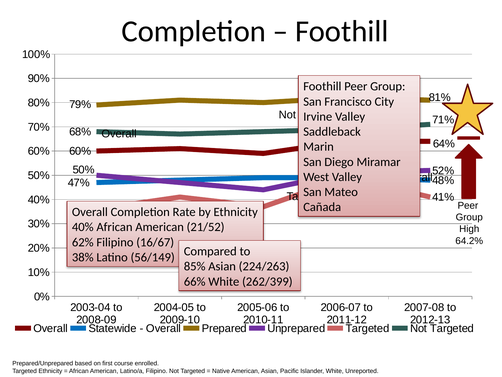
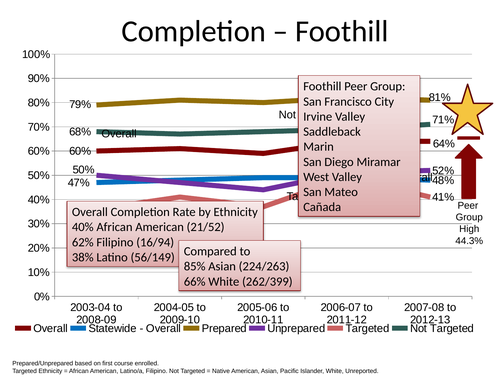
64.2%: 64.2% -> 44.3% (469, 240)
16/67: 16/67 -> 16/94 (155, 242)
